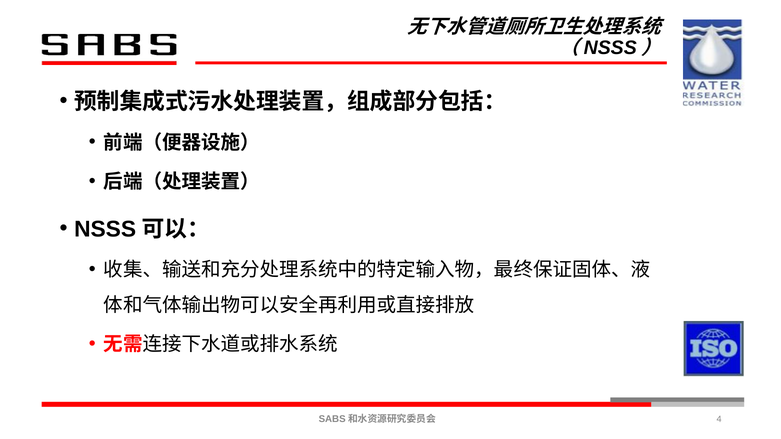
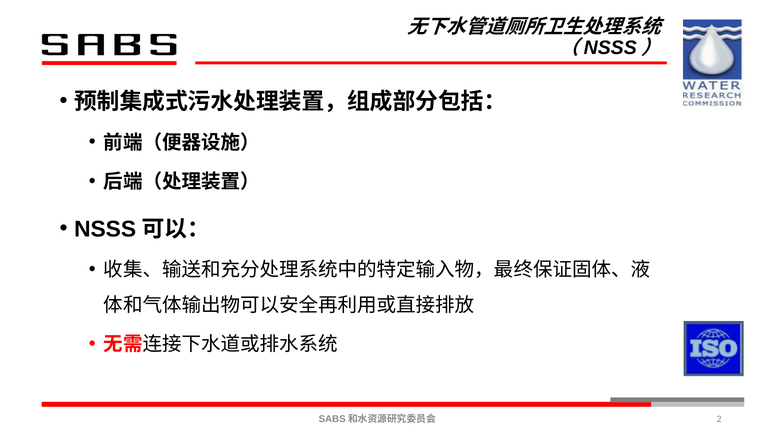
4: 4 -> 2 (719, 419)
